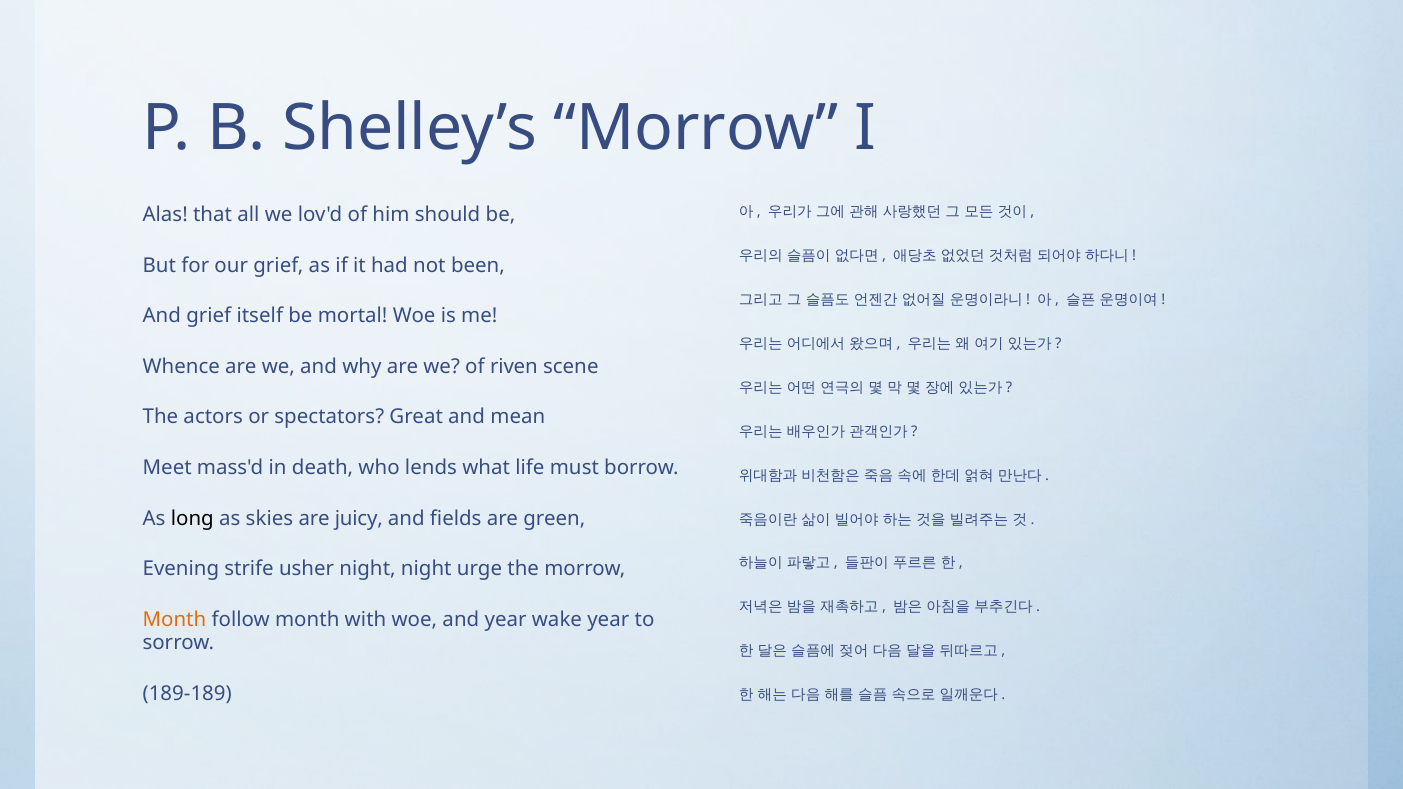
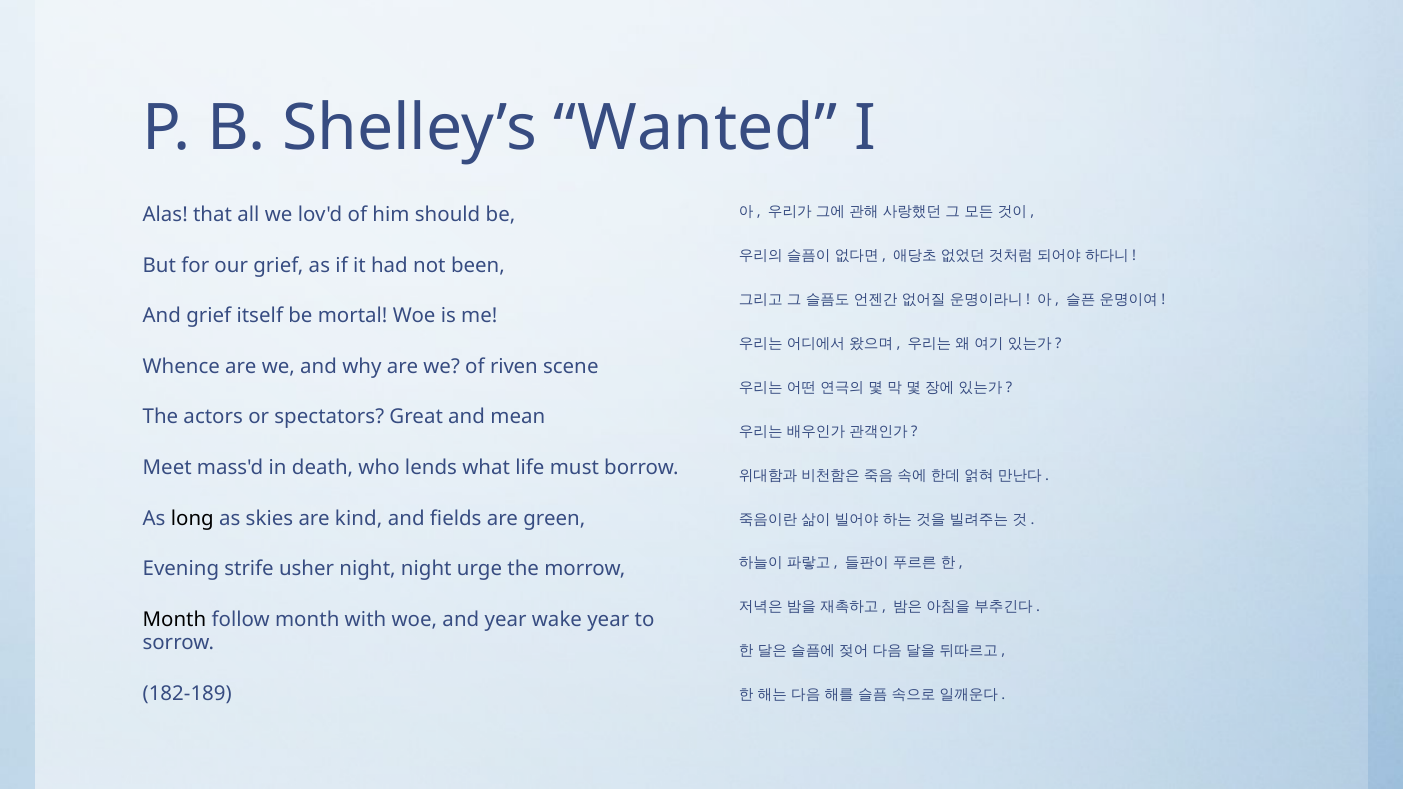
Shelley’s Morrow: Morrow -> Wanted (696, 128)
juicy: juicy -> kind (359, 518)
Month colour: orange -> black (174, 620)
189-189: 189-189 -> 182-189 (187, 694)
